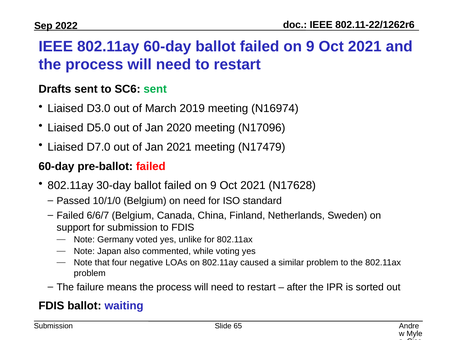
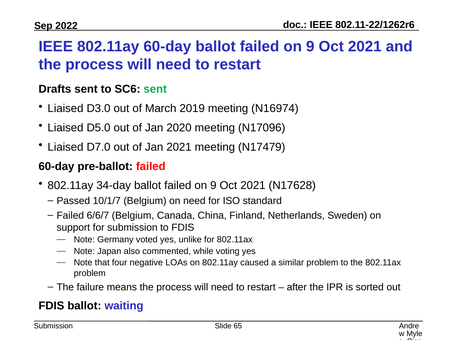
30-day: 30-day -> 34-day (114, 185)
10/1/0: 10/1/0 -> 10/1/7 (107, 201)
